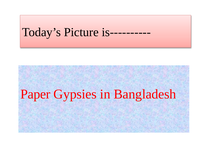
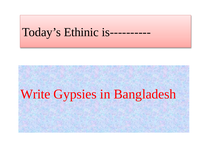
Picture: Picture -> Ethinic (81, 32)
Paper: Paper -> Write (35, 94)
